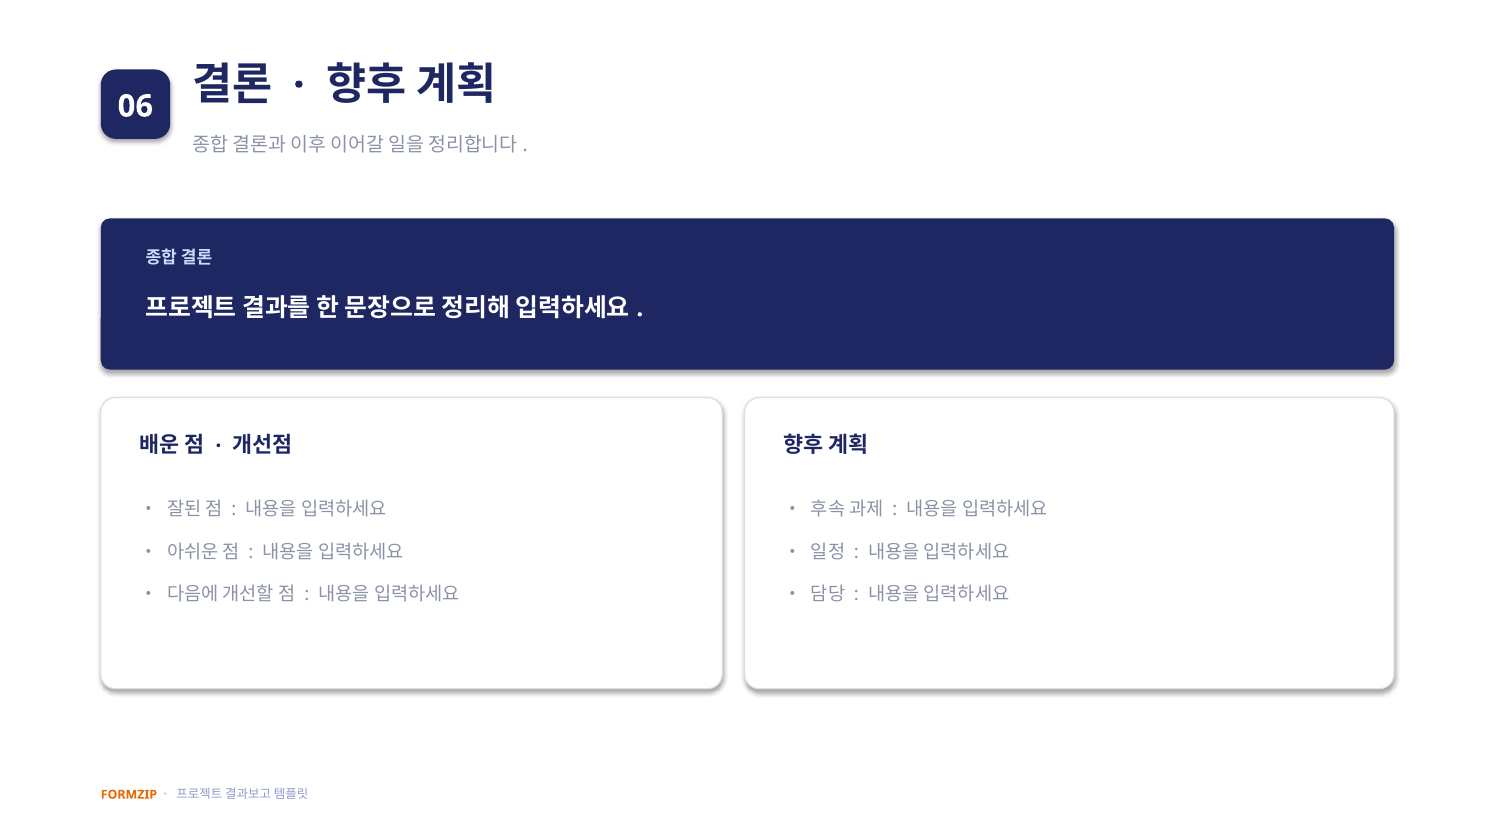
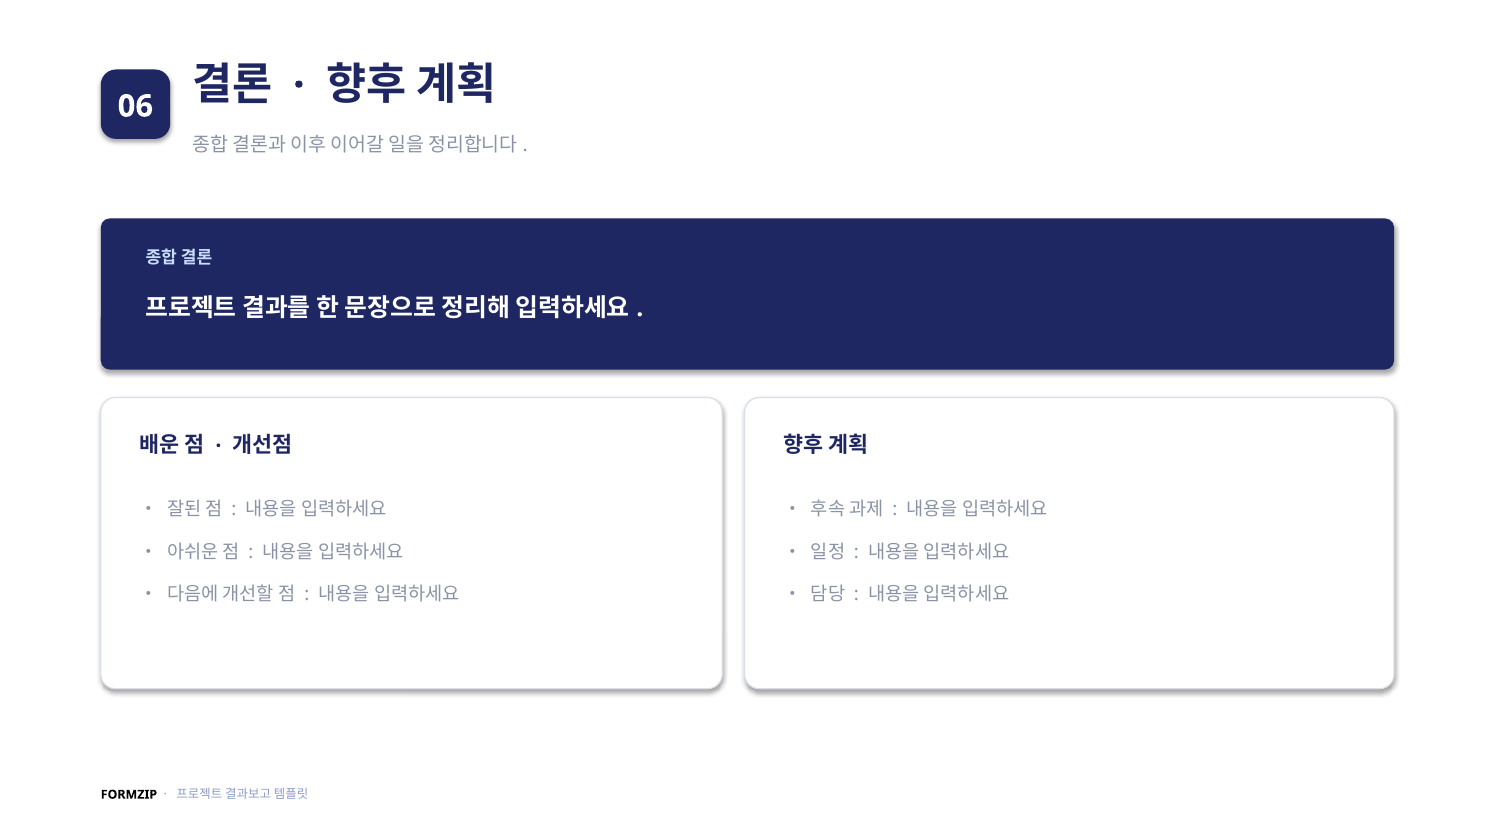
FORMZIP colour: orange -> black (129, 794)
